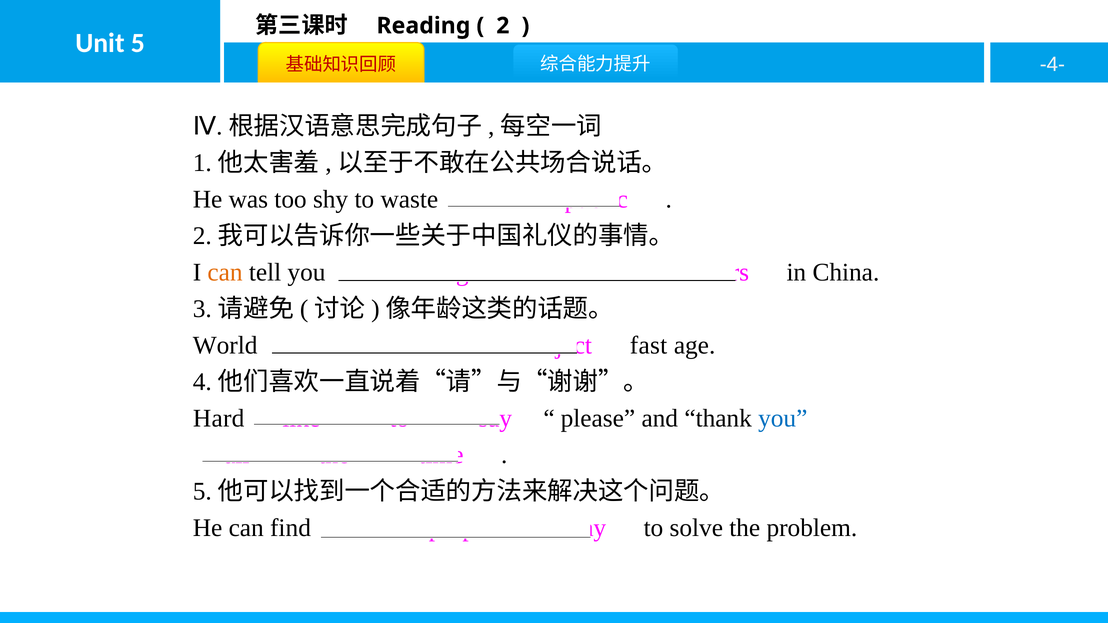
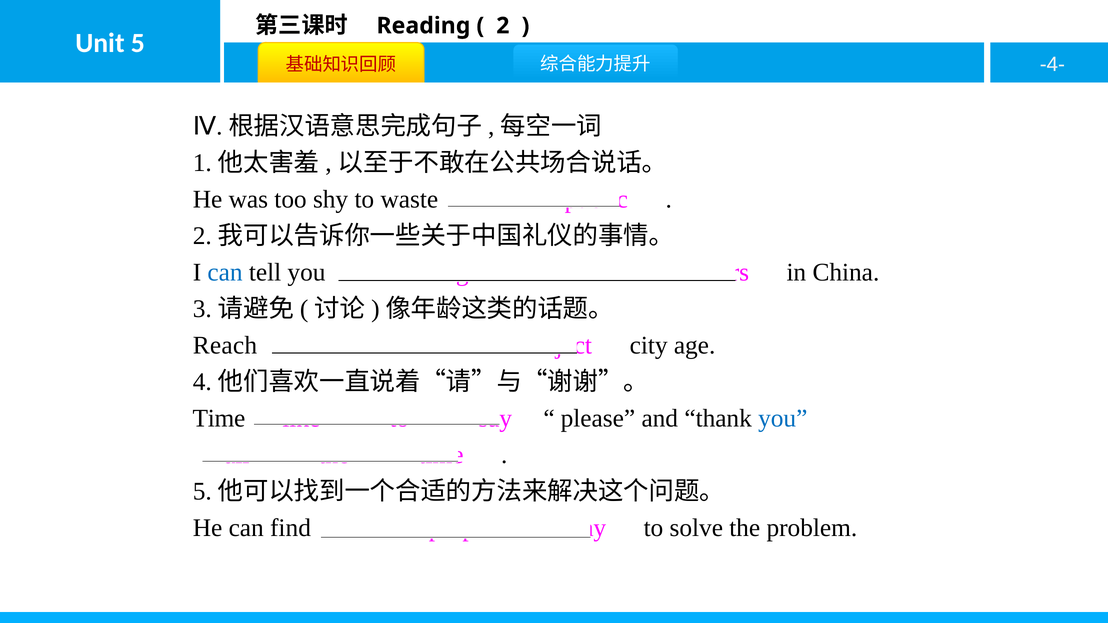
can colour: orange -> blue (225, 272)
World: World -> Reach (225, 346)
fast: fast -> city (649, 346)
Hard: Hard -> Time (219, 419)
